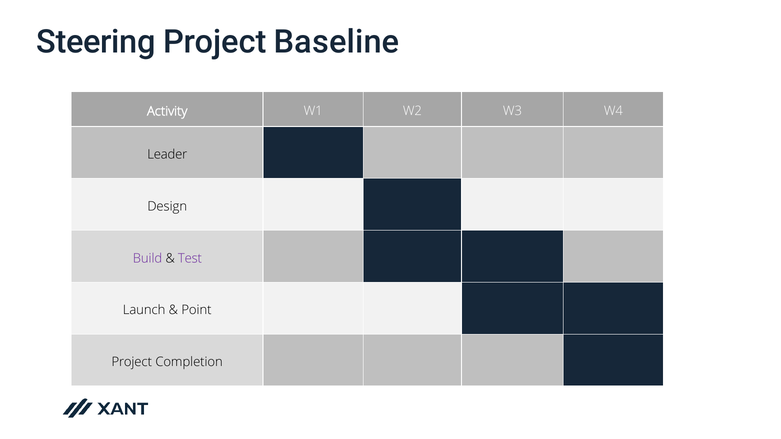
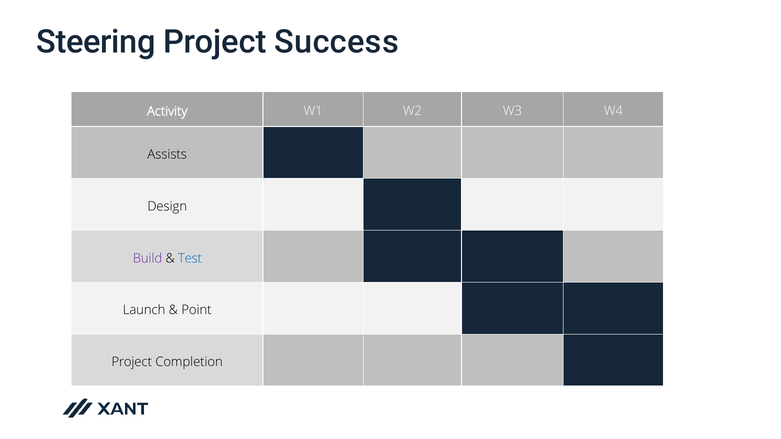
Baseline: Baseline -> Success (337, 42)
Leader: Leader -> Assists (167, 155)
Test colour: purple -> blue (190, 258)
